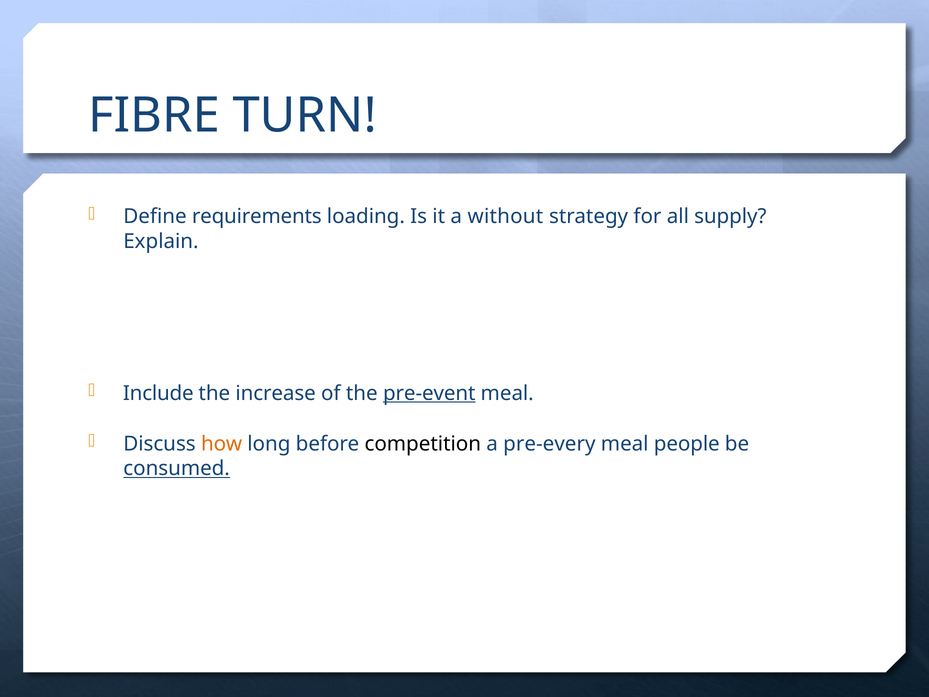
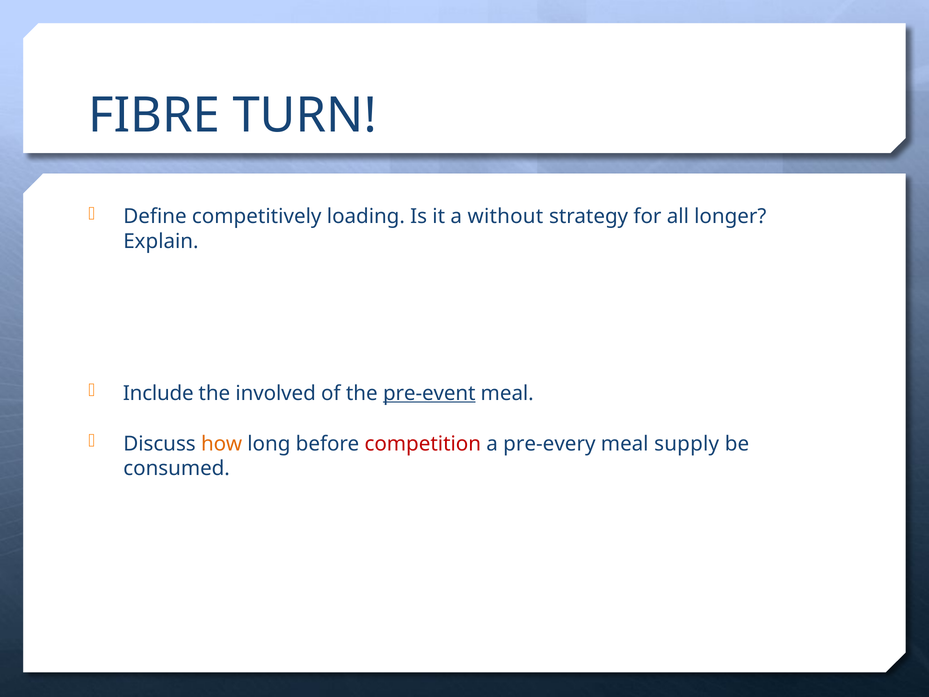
requirements: requirements -> competitively (257, 217)
supply: supply -> longer (730, 217)
increase: increase -> involved (276, 393)
competition colour: black -> red (423, 444)
people: people -> supply (687, 444)
consumed underline: present -> none (177, 468)
